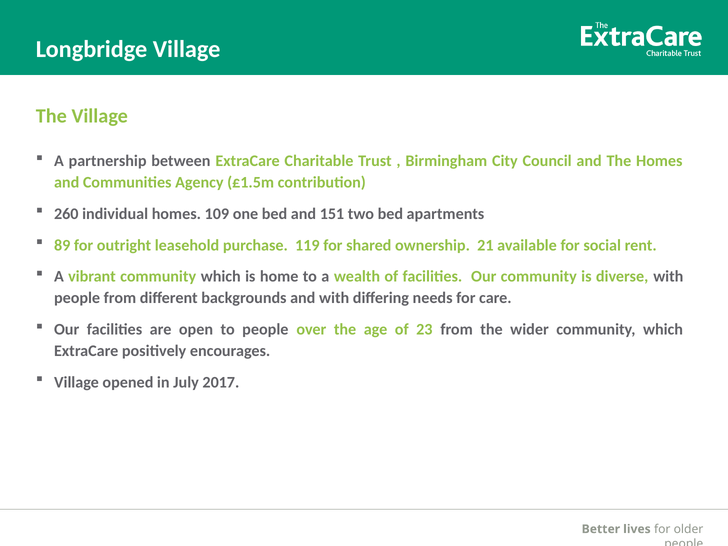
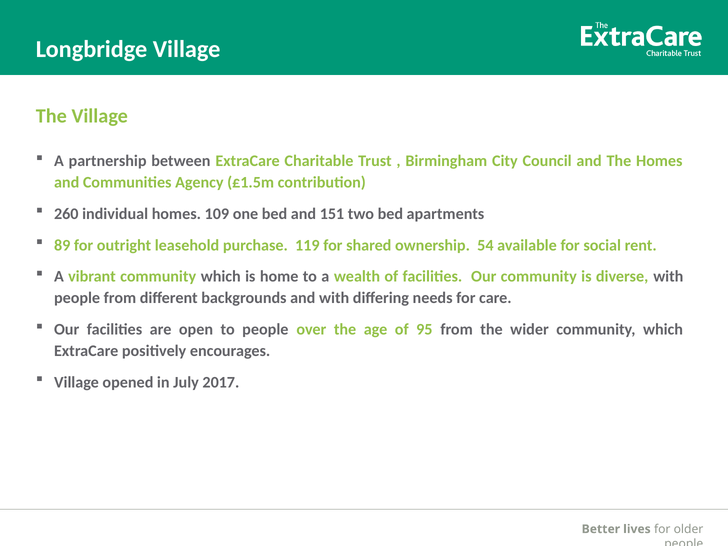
21: 21 -> 54 (485, 245)
23: 23 -> 95 (424, 329)
